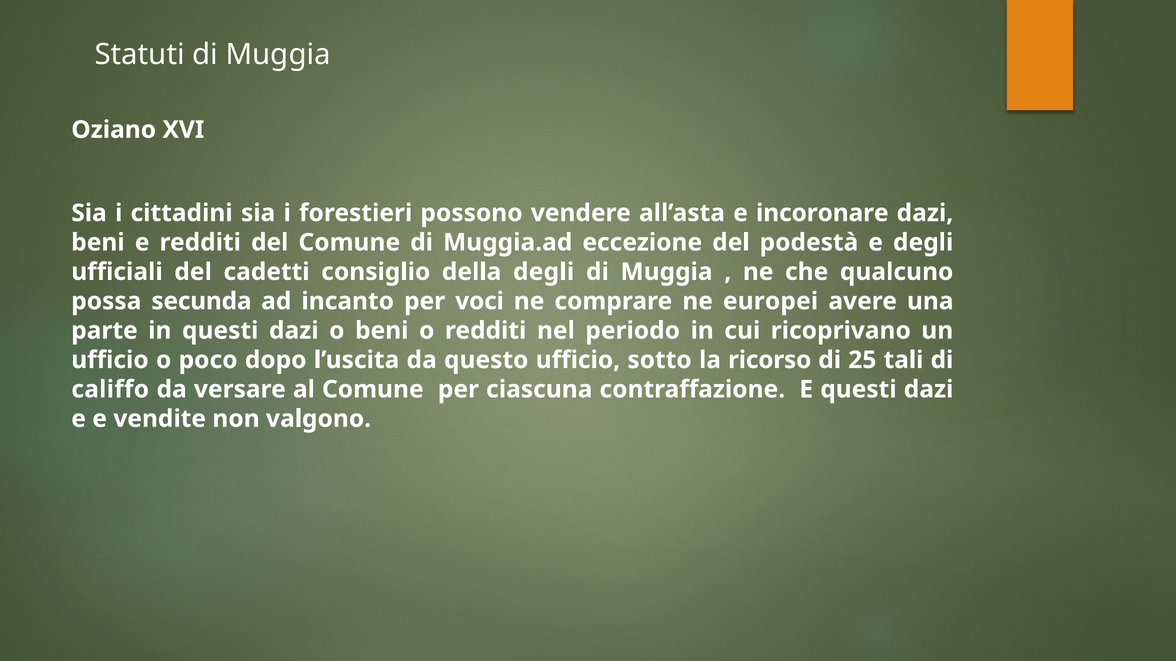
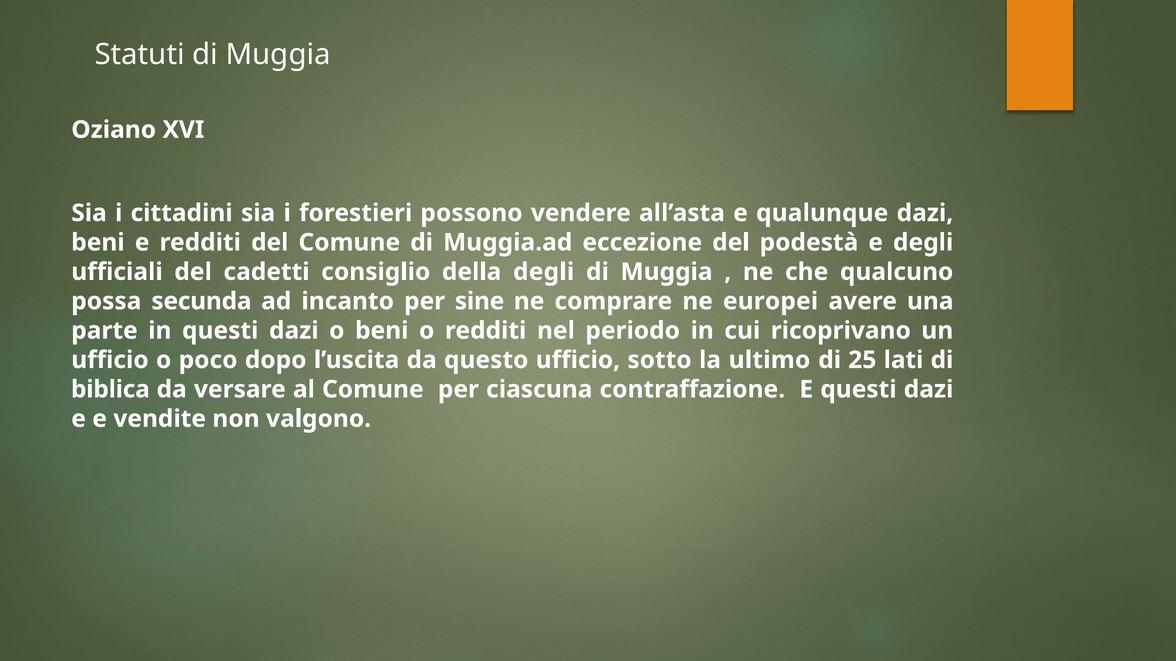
incoronare: incoronare -> qualunque (822, 213)
voci: voci -> sine (480, 301)
ricorso: ricorso -> ultimo (769, 360)
tali: tali -> lati (904, 360)
califfo: califfo -> biblica (110, 390)
